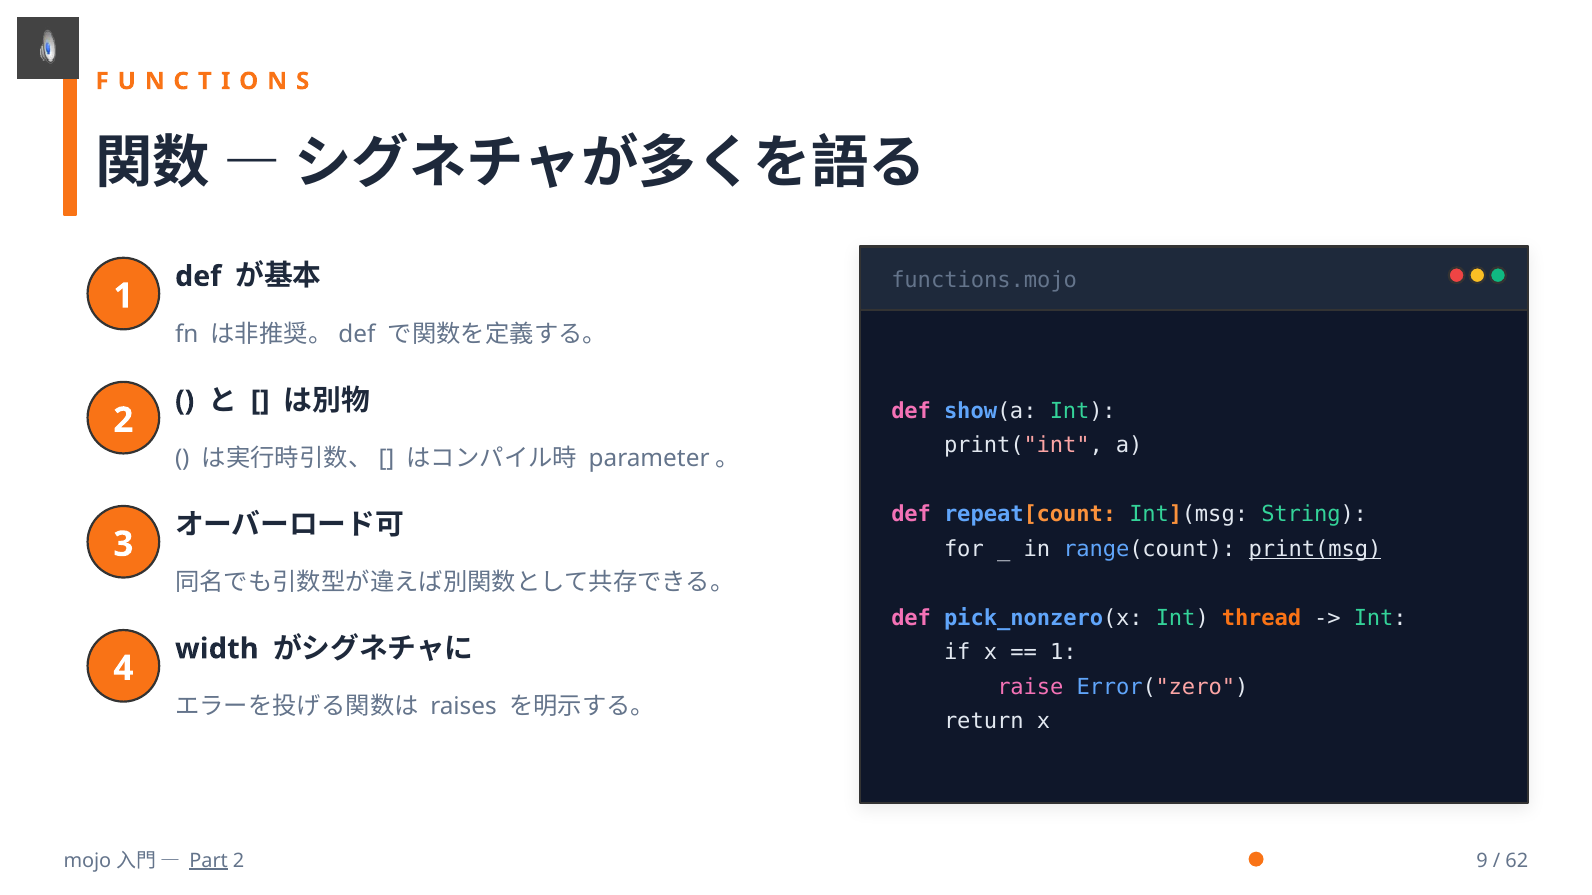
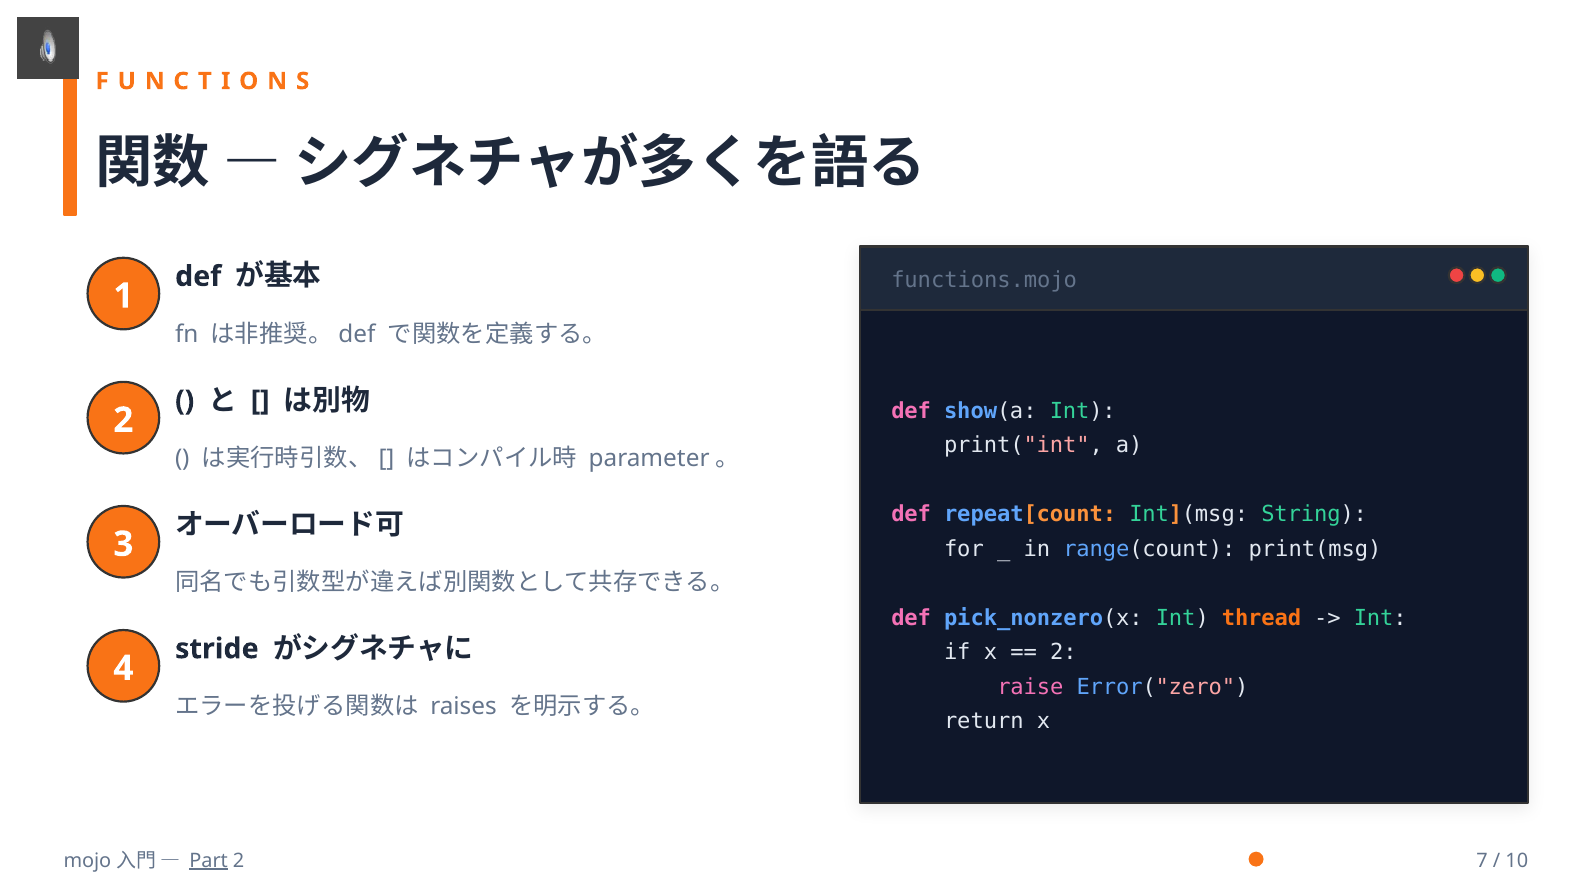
print(msg underline: present -> none (1315, 549)
1: 1 -> 2 (1063, 653)
width: width -> stride (217, 649)
9: 9 -> 7 (1482, 861)
62: 62 -> 10 (1517, 861)
